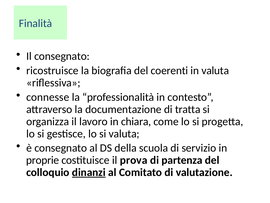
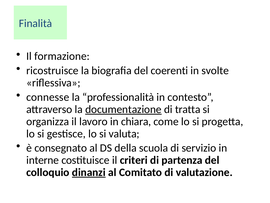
Il consegnato: consegnato -> formazione (62, 56)
in valuta: valuta -> svolte (215, 70)
documentazione underline: none -> present (123, 109)
proprie: proprie -> interne (43, 160)
prova: prova -> criteri (134, 160)
